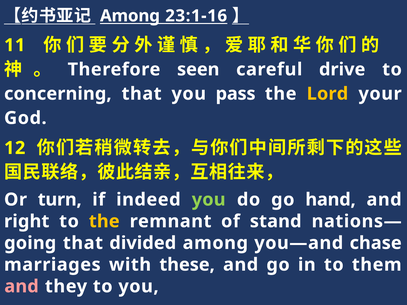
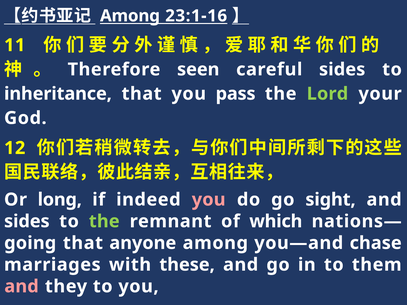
careful drive: drive -> sides (342, 70)
concerning: concerning -> inheritance (58, 94)
Lord colour: yellow -> light green (327, 94)
turn: turn -> long (60, 200)
you colour: light green -> pink (209, 200)
hand: hand -> sight (331, 200)
right: right -> sides (27, 221)
the colour: yellow -> light green (104, 221)
stand: stand -> which (276, 221)
divided: divided -> anyone (143, 243)
